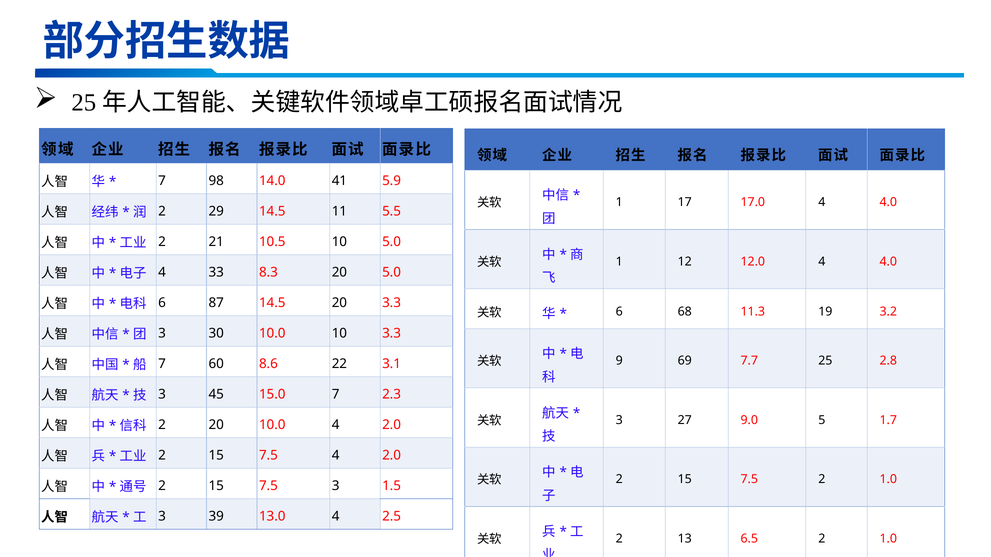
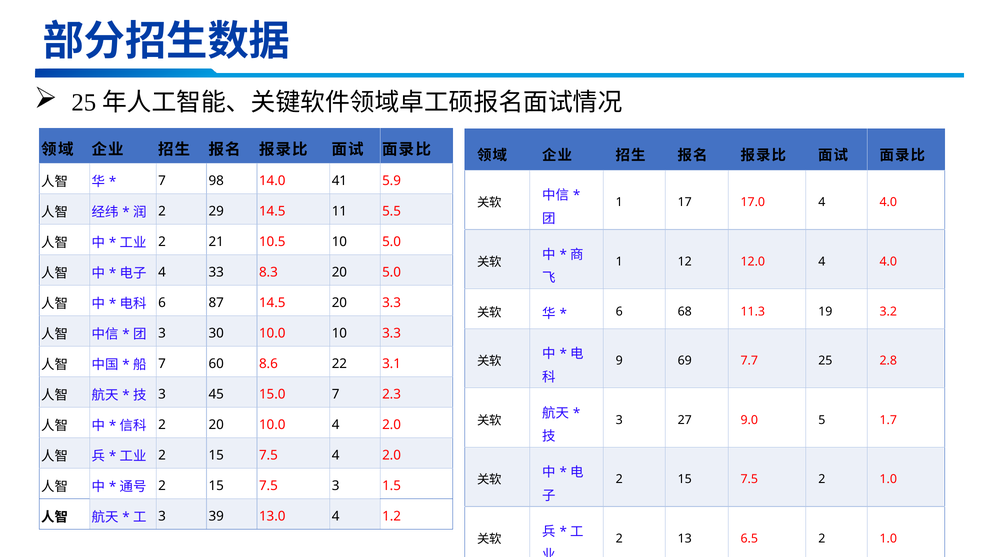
2.5: 2.5 -> 1.2 (392, 517)
